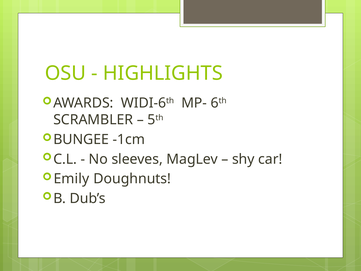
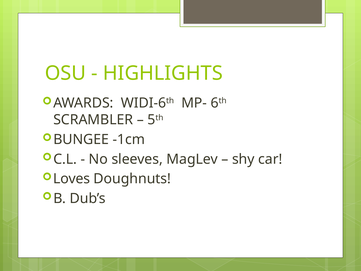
Emily: Emily -> Loves (72, 179)
